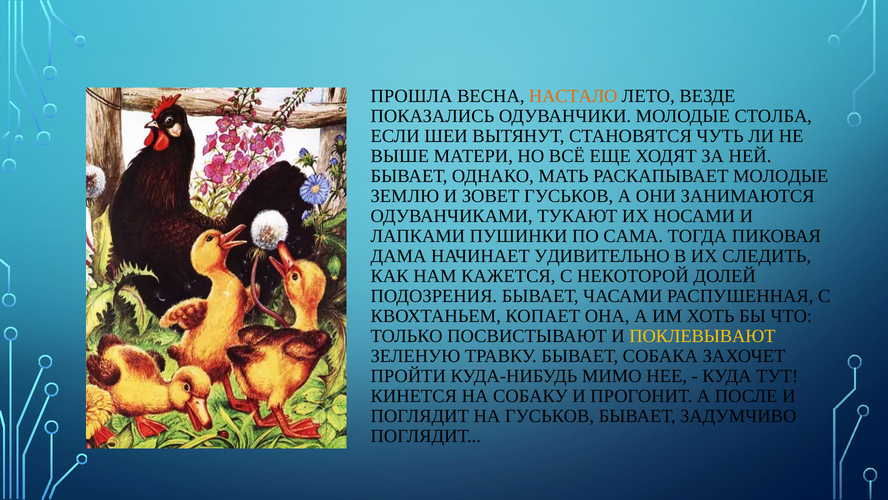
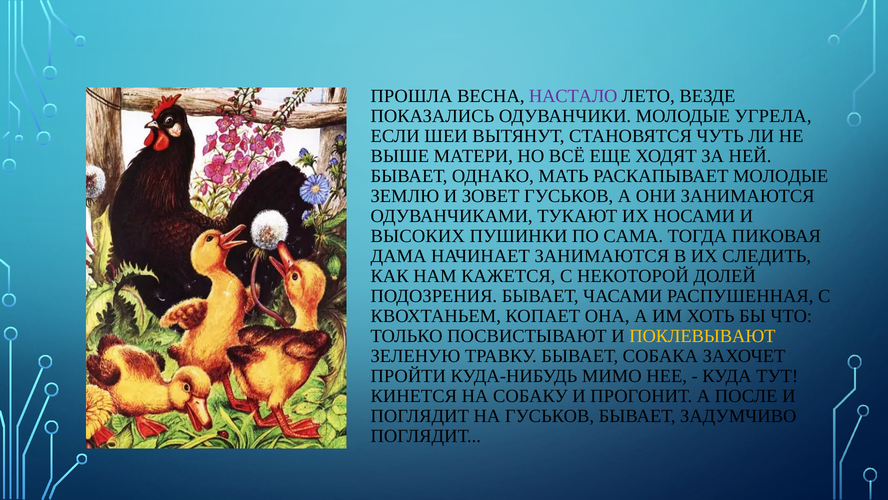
НАСТАЛО colour: orange -> purple (573, 96)
СТОЛБА: СТОЛБА -> УГРЕЛА (773, 116)
ЛАПКАМИ: ЛАПКАМИ -> ВЫСОКИХ (418, 236)
НАЧИНАЕТ УДИВИТЕЛЬНО: УДИВИТЕЛЬНО -> ЗАНИМАЮТСЯ (602, 256)
